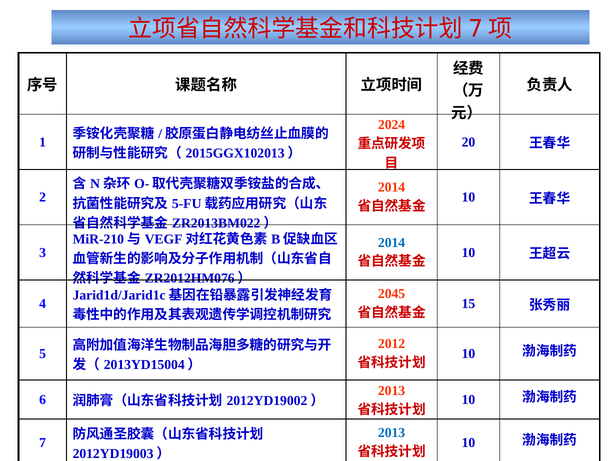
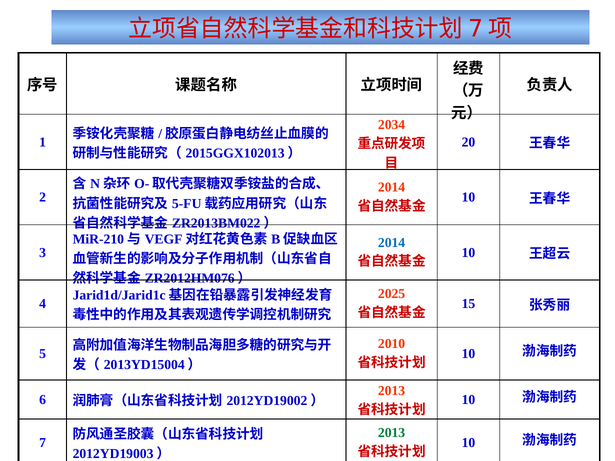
2024: 2024 -> 2034 (392, 125)
2045: 2045 -> 2025 (392, 294)
2012: 2012 -> 2010 (392, 344)
2013 colour: blue -> green (392, 433)
